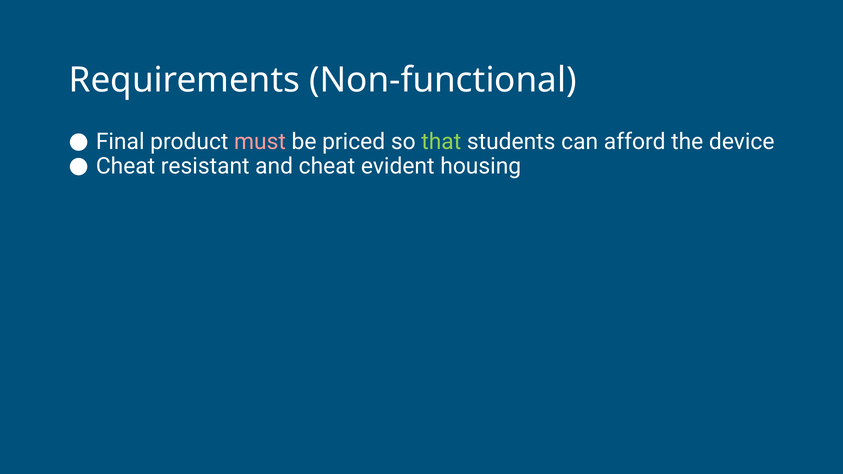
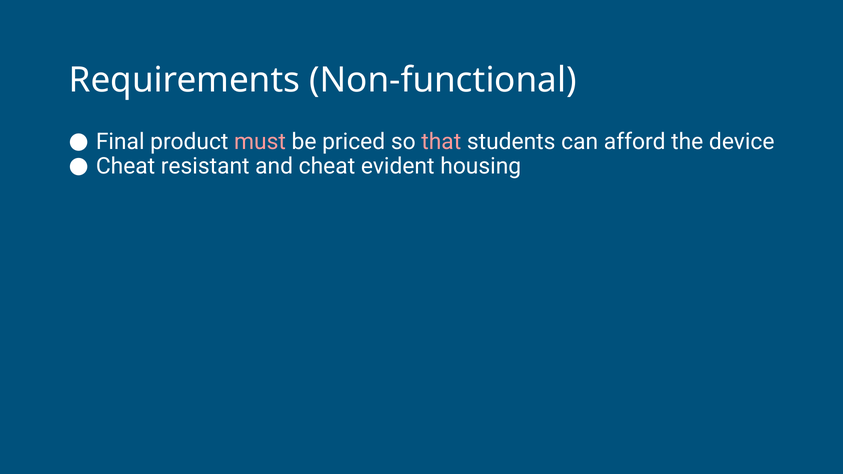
that colour: light green -> pink (441, 142)
